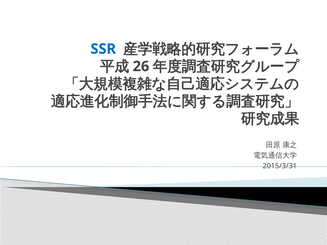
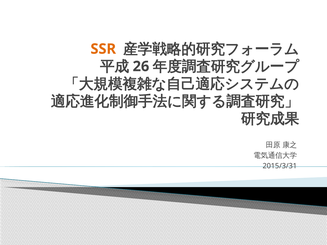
SSR colour: blue -> orange (103, 49)
